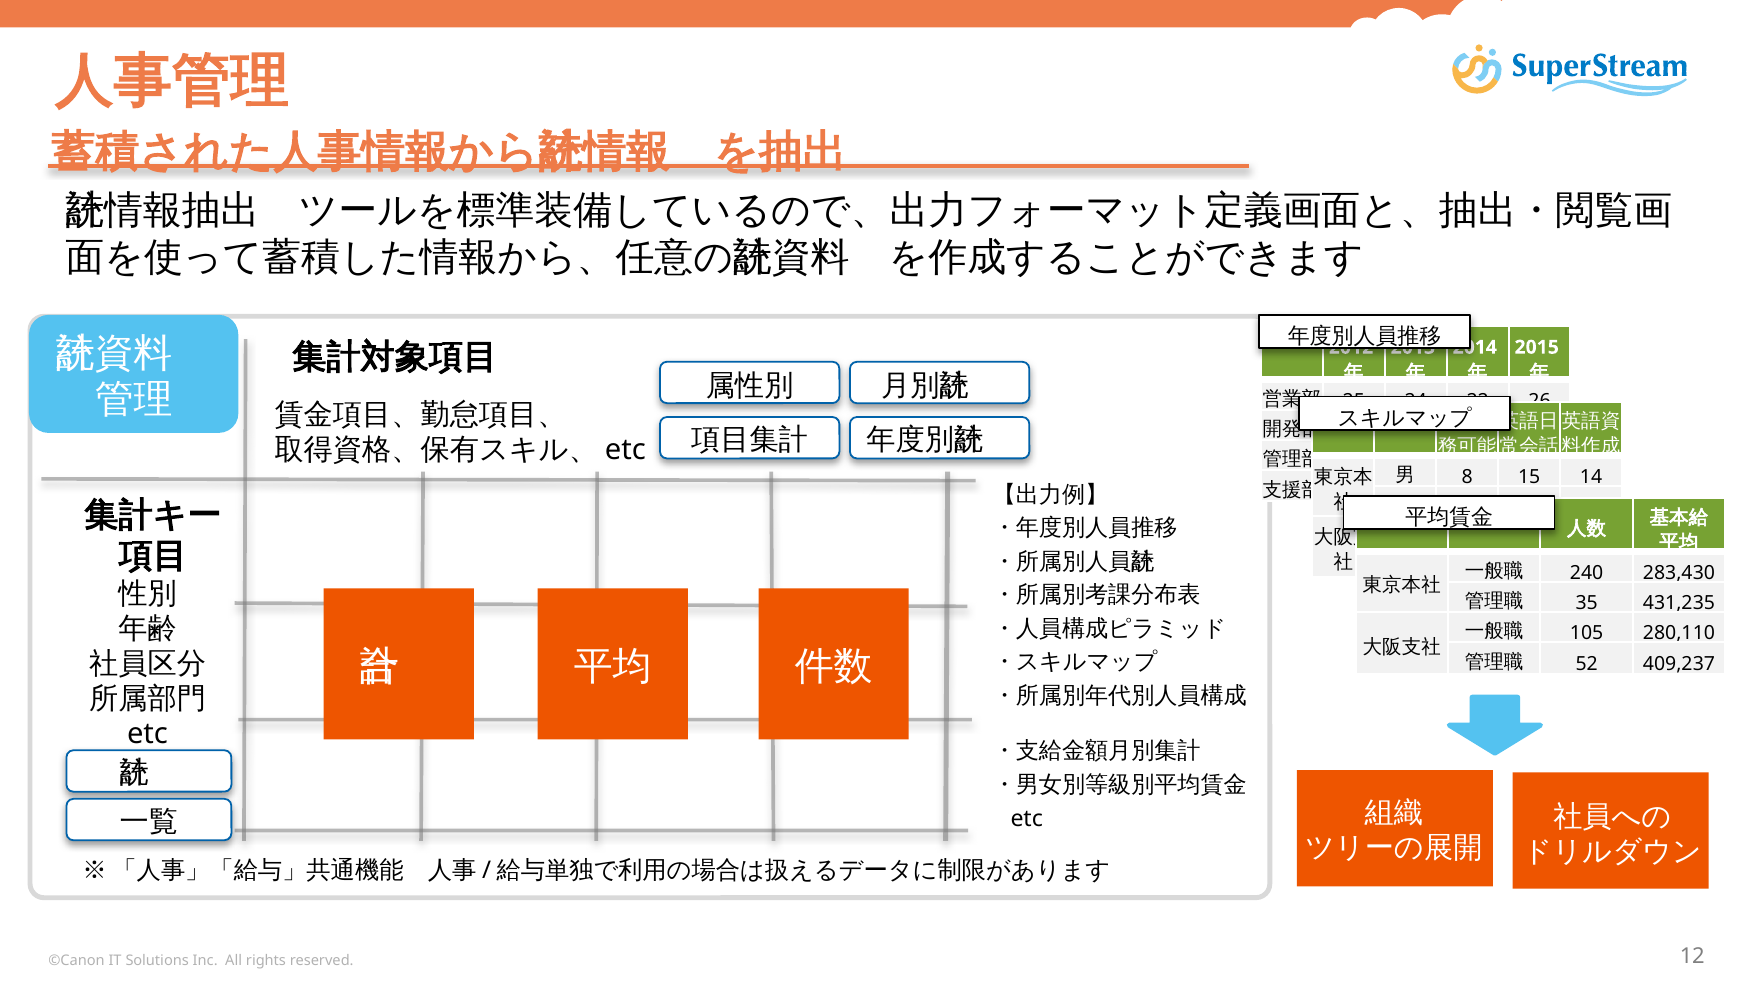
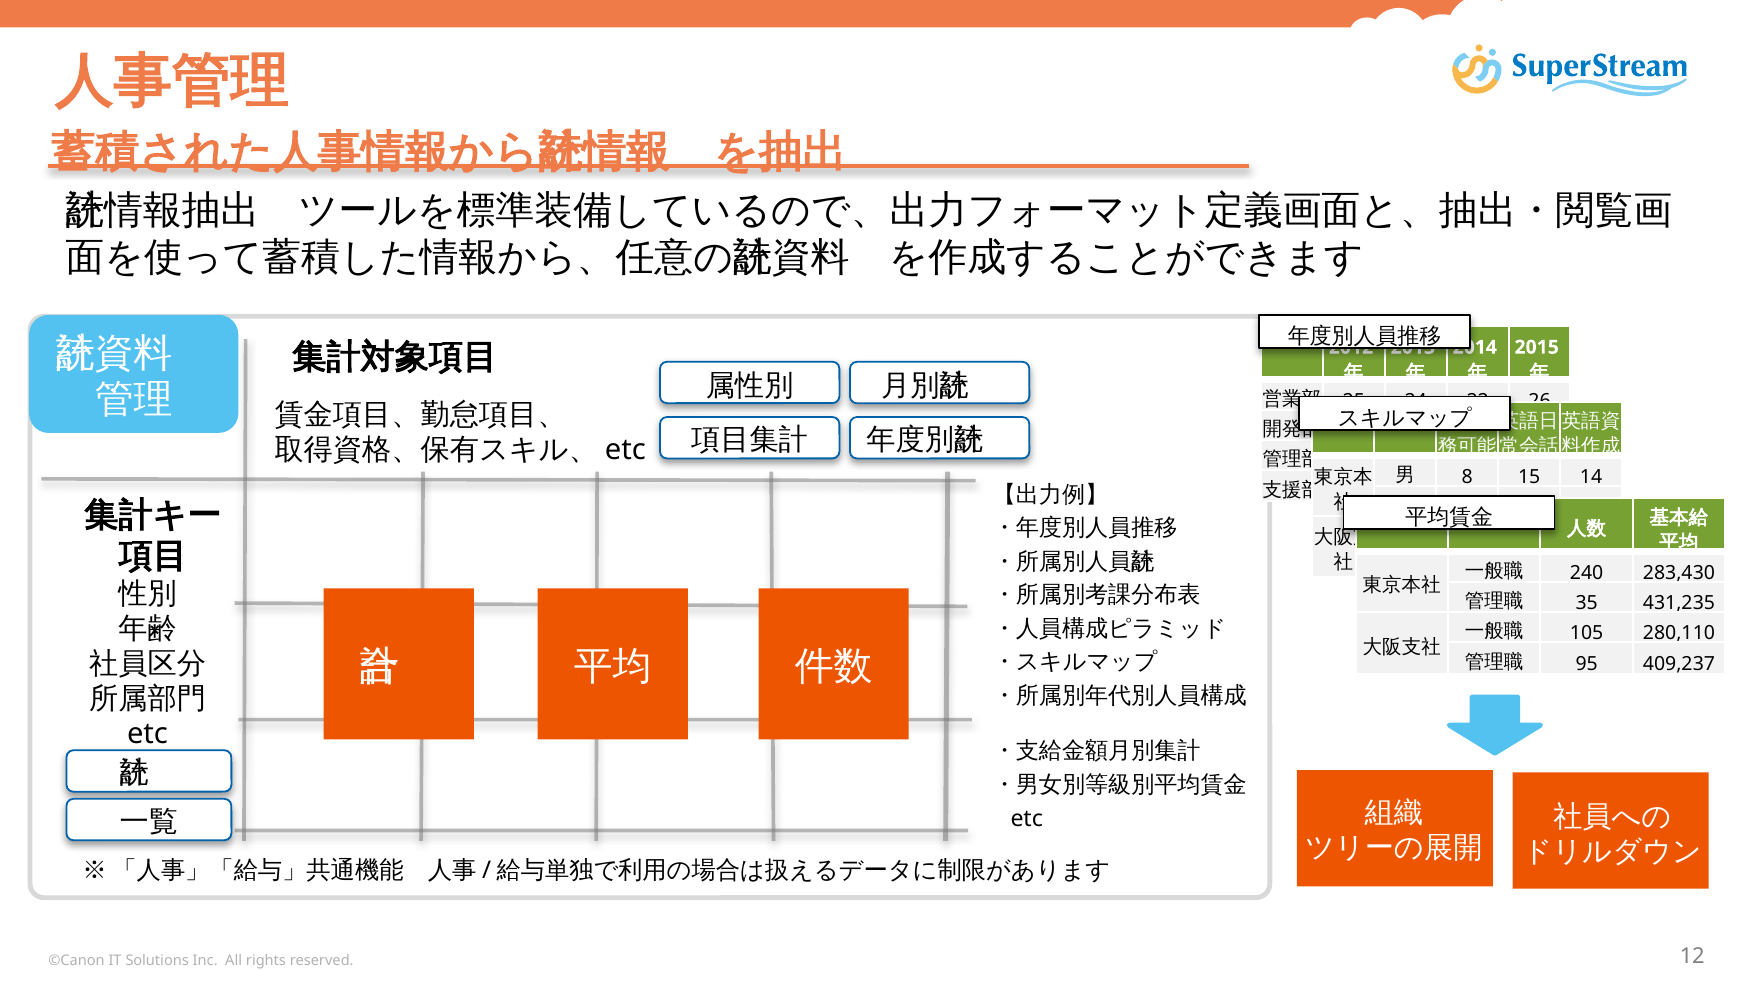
52: 52 -> 95 (1587, 664)
